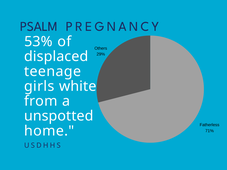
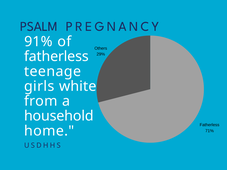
53%: 53% -> 91% (38, 42)
displaced: displaced -> fatherless (56, 57)
unspotted: unspotted -> household (59, 116)
